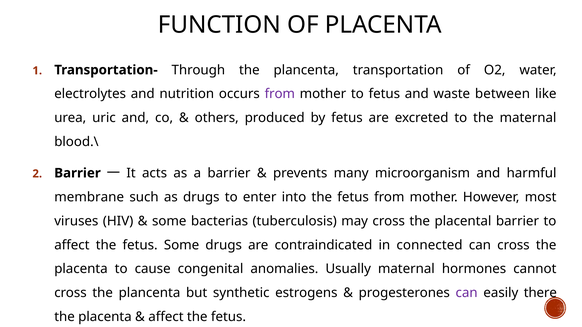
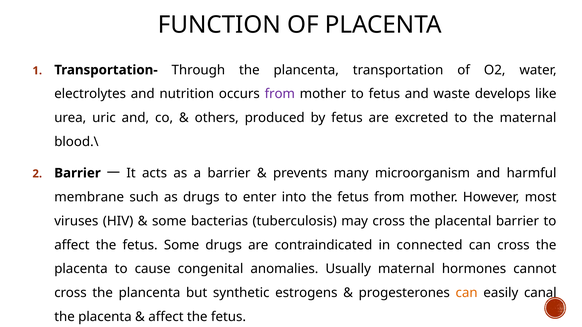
between: between -> develops (503, 94)
can colour: purple -> orange (467, 293)
there: there -> canal (540, 293)
